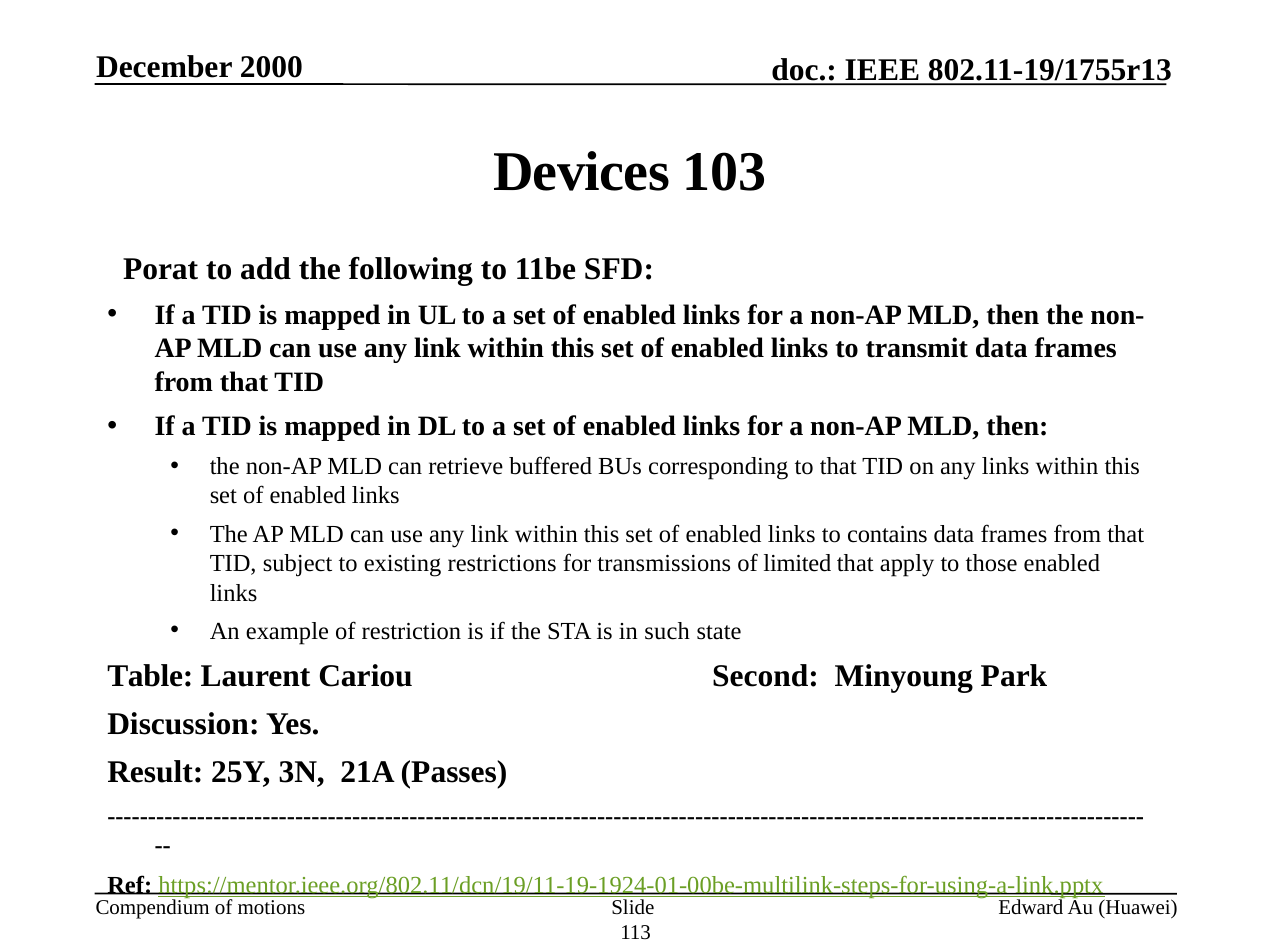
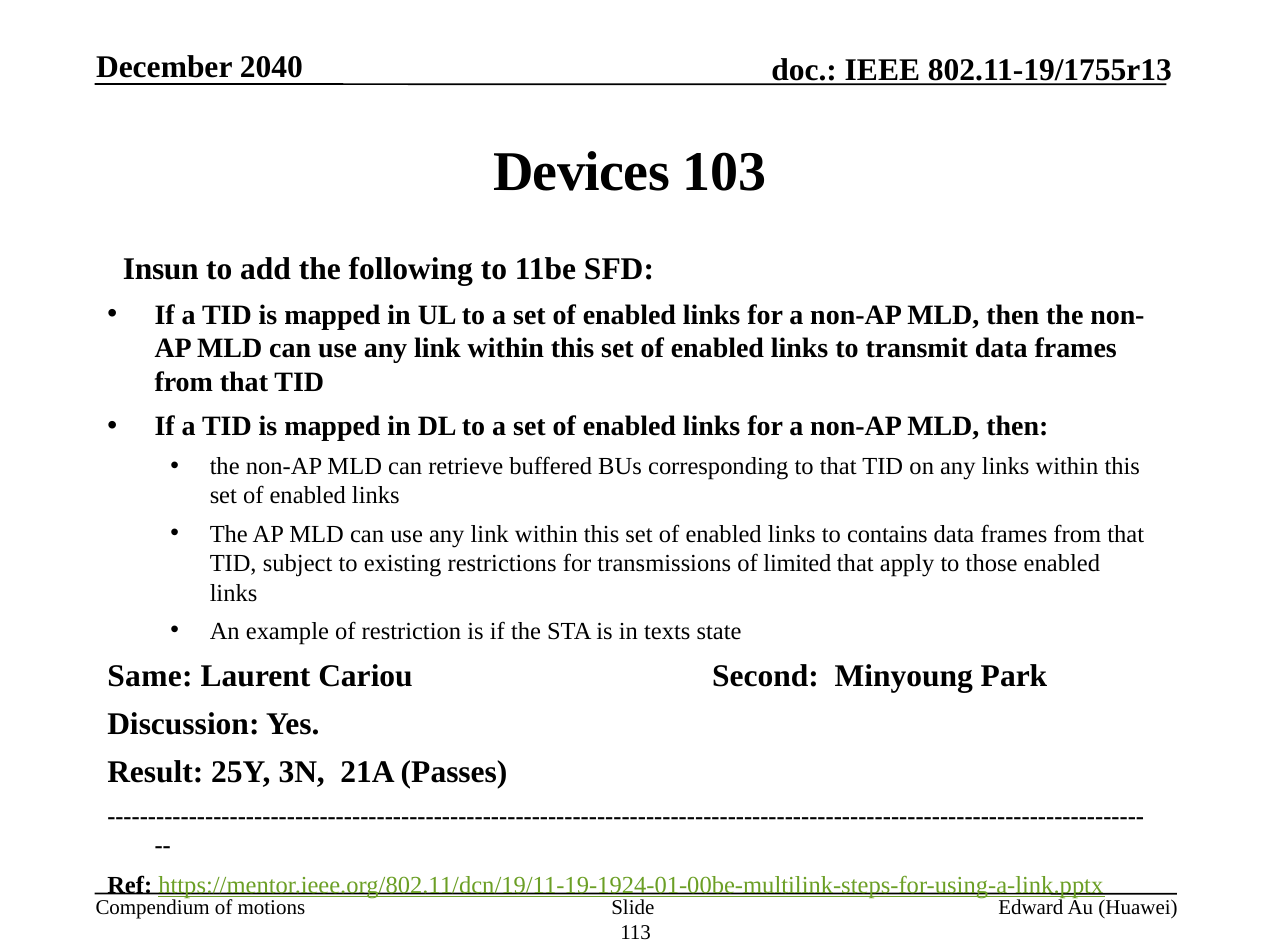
2000: 2000 -> 2040 (271, 67)
Porat: Porat -> Insun (161, 269)
such: such -> texts (667, 631)
Table: Table -> Same (150, 676)
